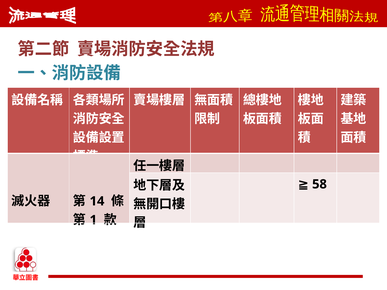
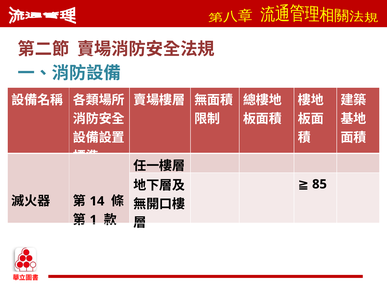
58: 58 -> 85 (319, 184)
